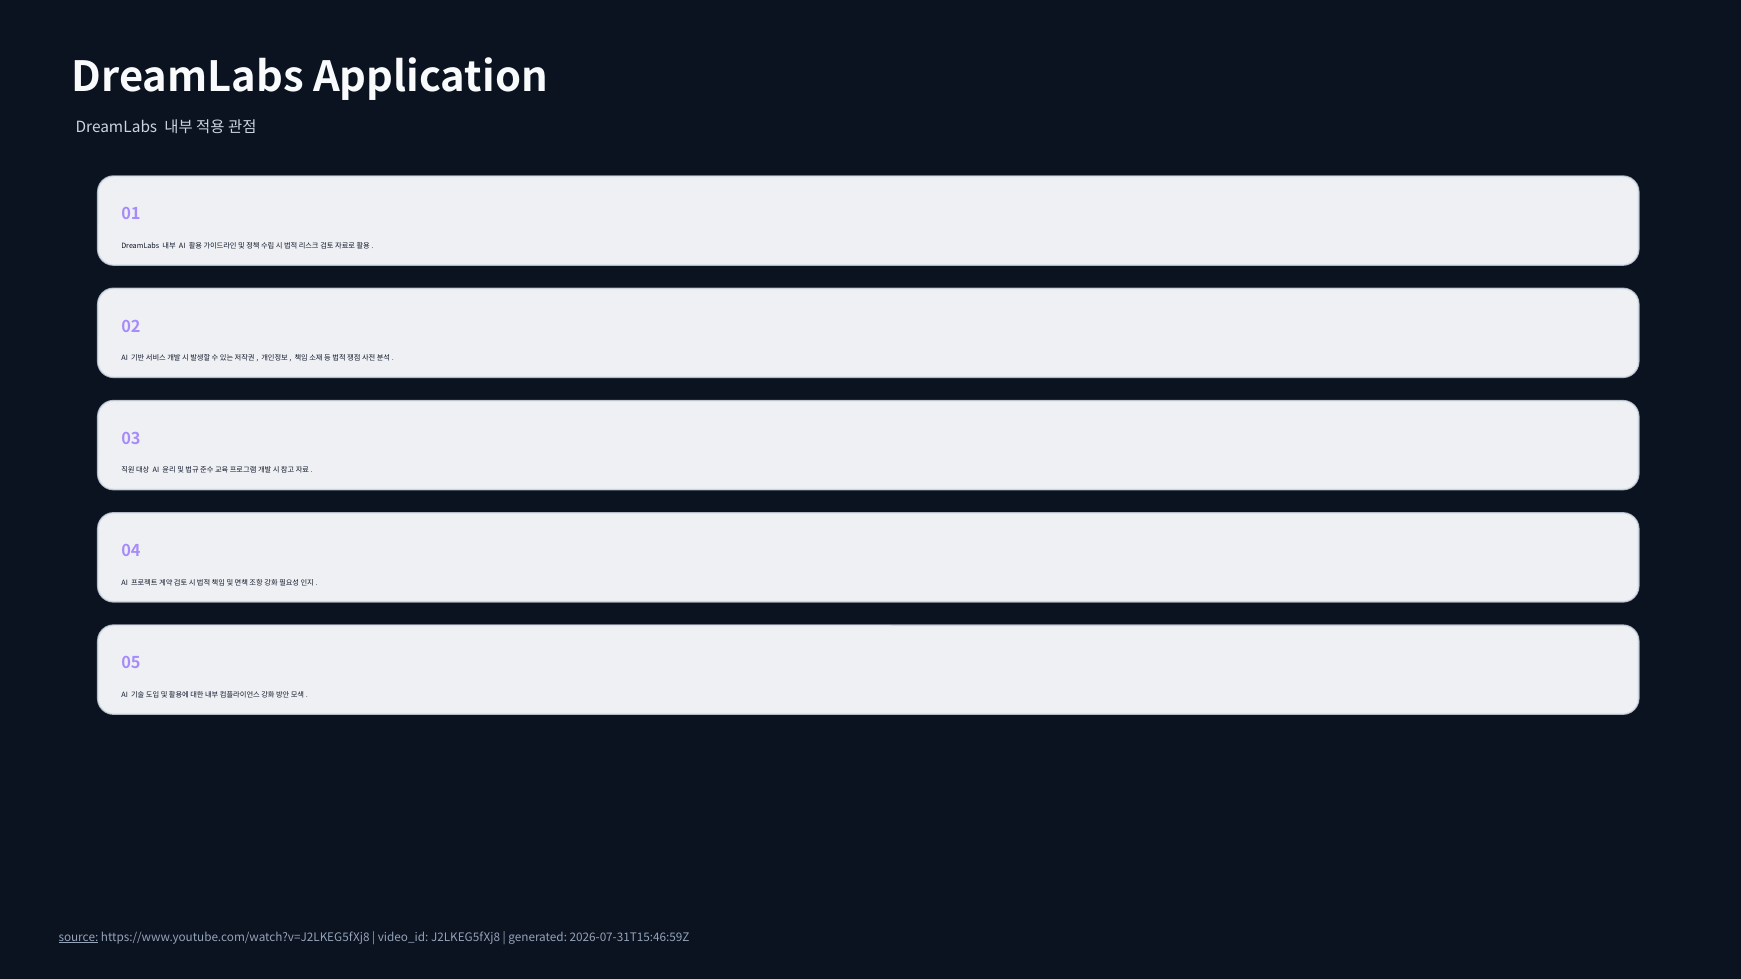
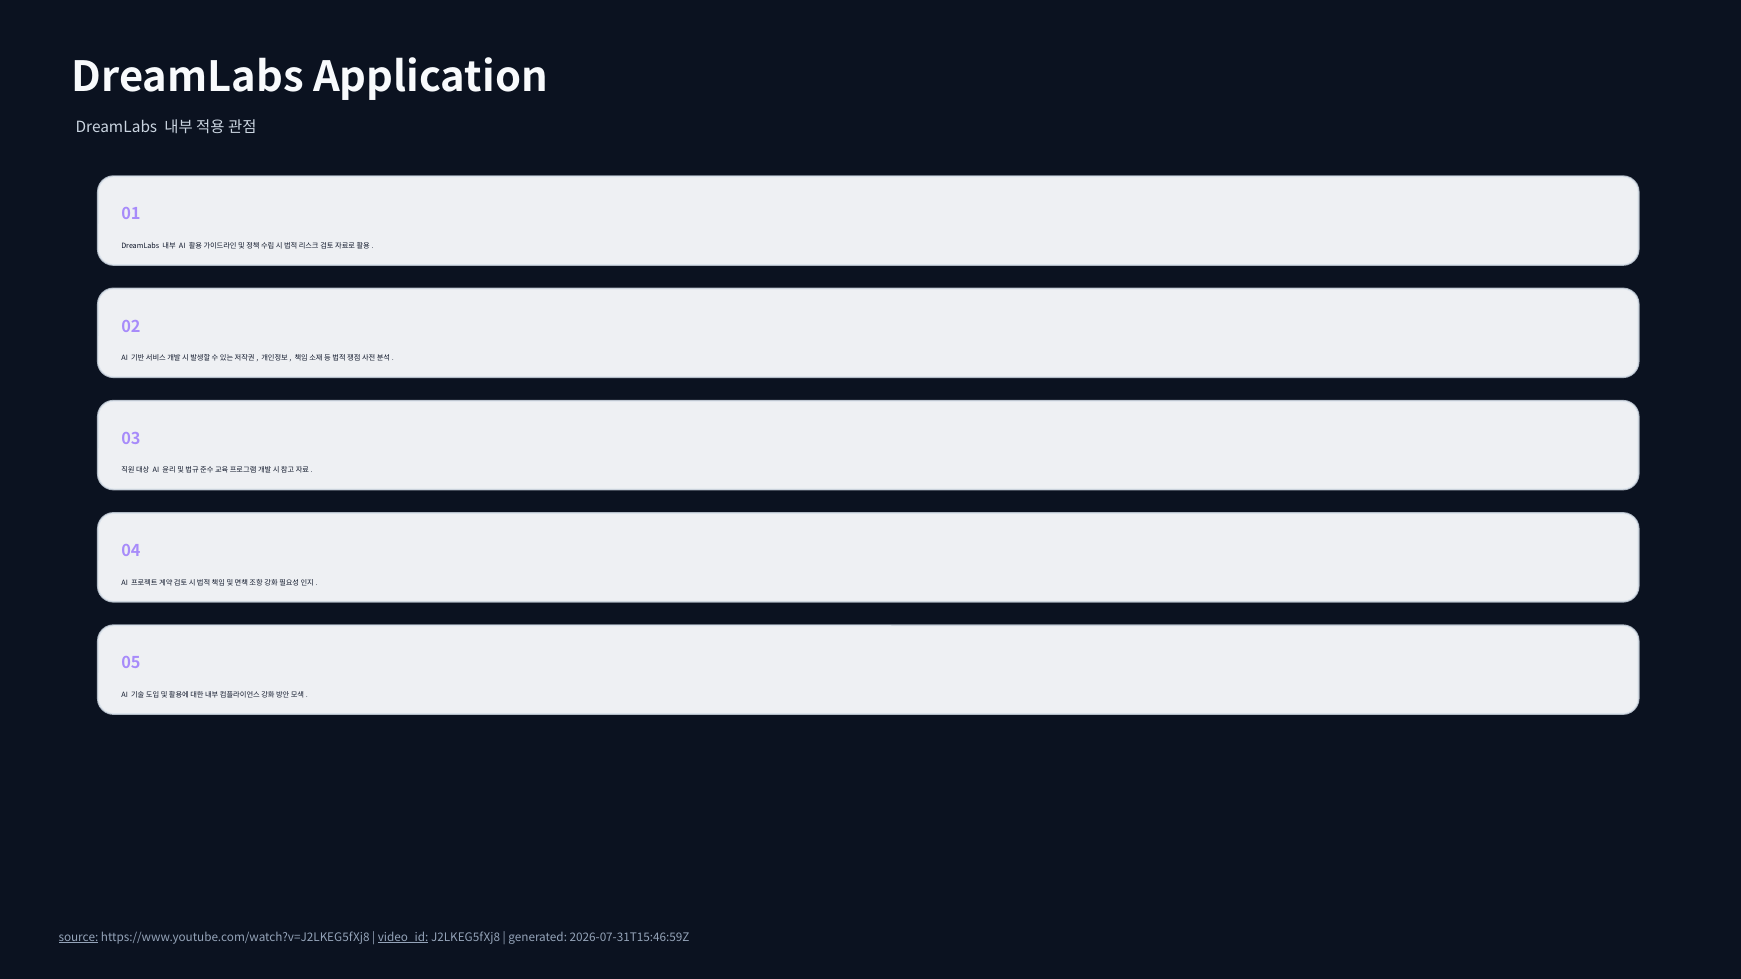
video_id underline: none -> present (403, 938)
